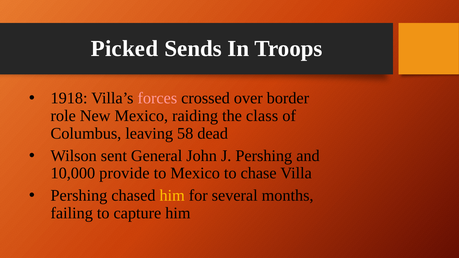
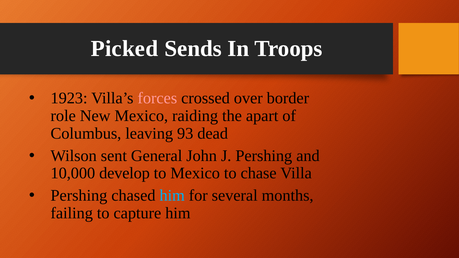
1918: 1918 -> 1923 (69, 98)
class: class -> apart (262, 116)
58: 58 -> 93 (185, 133)
provide: provide -> develop (125, 173)
him colour: yellow -> light blue (172, 196)
